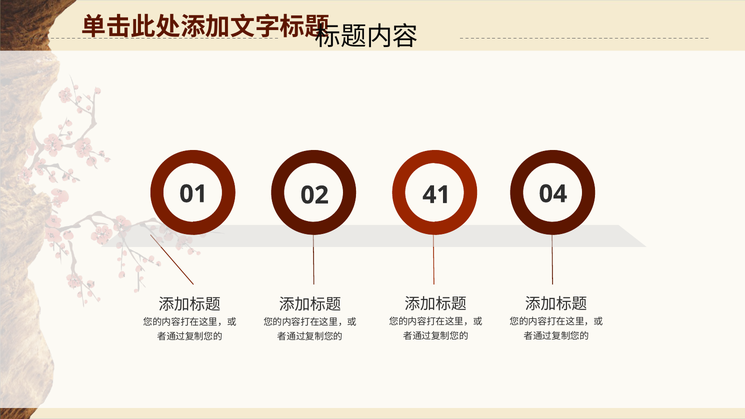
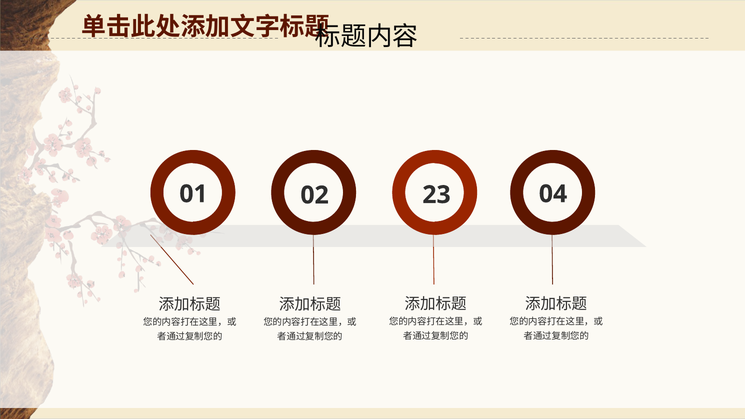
41: 41 -> 23 (437, 195)
